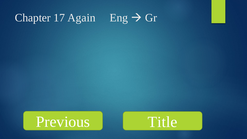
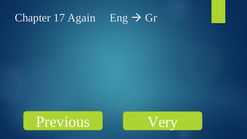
Title: Title -> Very (163, 122)
